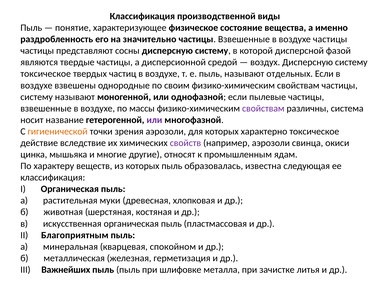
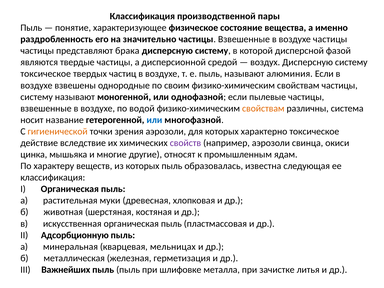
виды: виды -> пары (269, 16)
сосны: сосны -> брака (127, 51)
отдельных: отдельных -> алюминия (290, 74)
массы: массы -> водой (142, 108)
свойствам colour: purple -> orange (263, 108)
или colour: purple -> blue (154, 120)
Благоприятным: Благоприятным -> Адсорбционную (75, 235)
спокойном: спокойном -> мельницах (173, 247)
